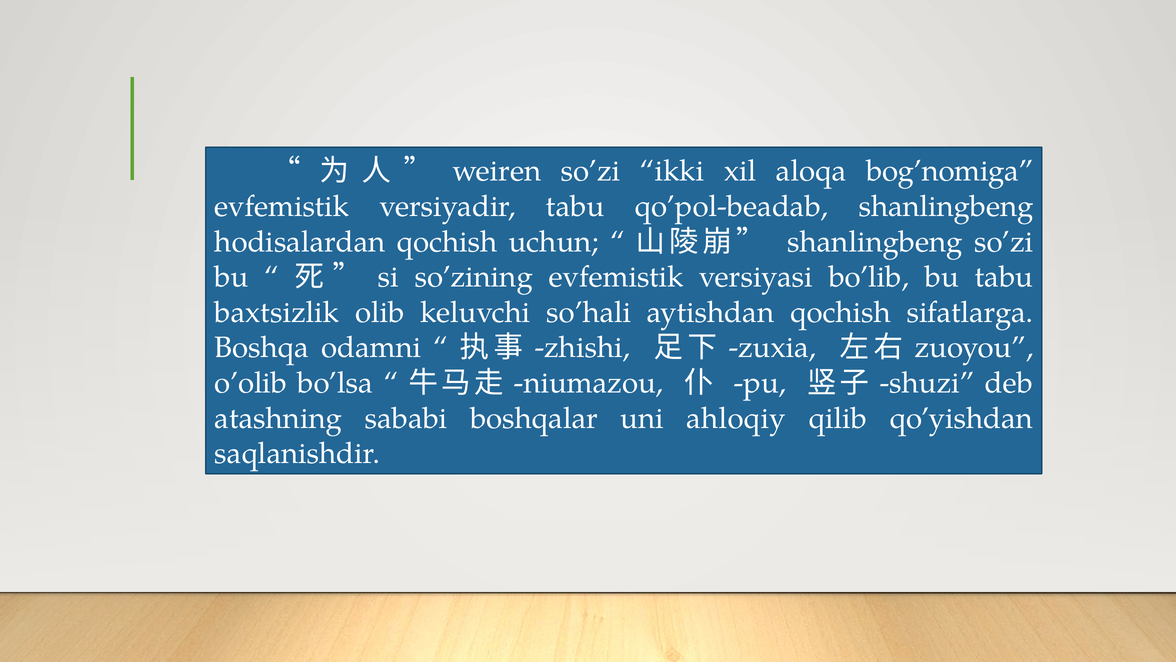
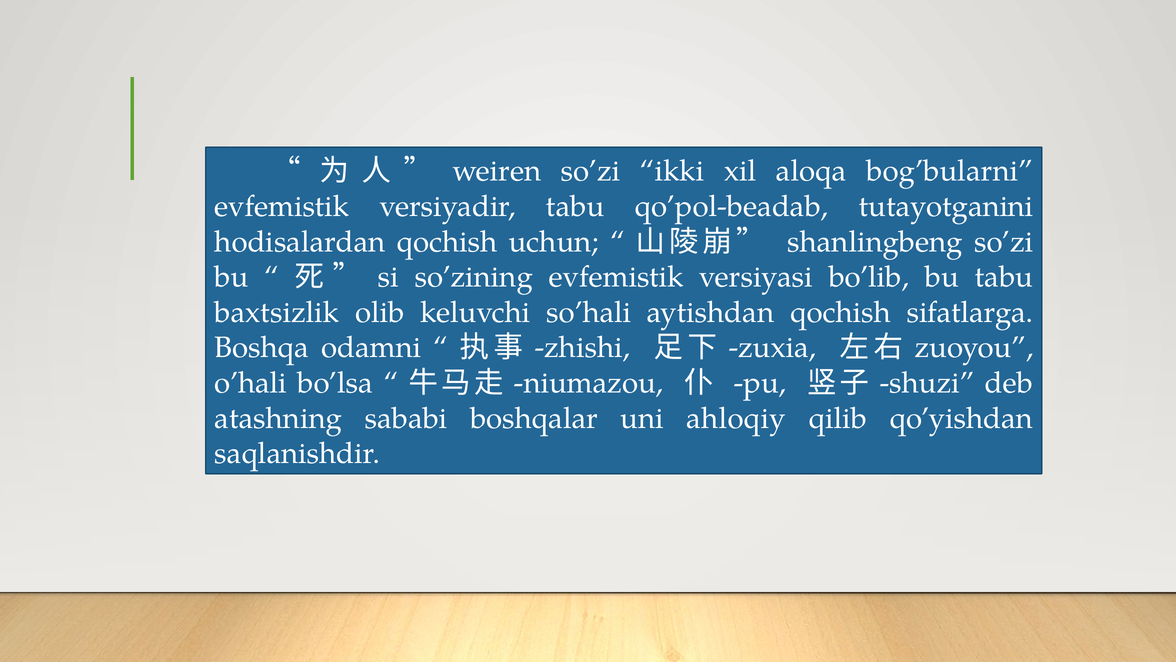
bog’nomiga: bog’nomiga -> bog’bularni (950, 171)
qo’pol-beadab shanlingbeng: shanlingbeng -> tutayotganini (946, 206)
o’olib: o’olib -> o’hali (251, 383)
